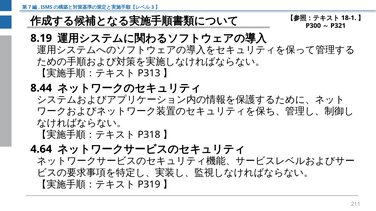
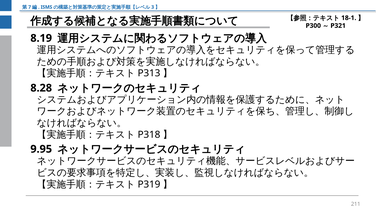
8.44: 8.44 -> 8.28 (41, 88)
4.64: 4.64 -> 9.95 (41, 149)
